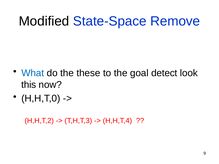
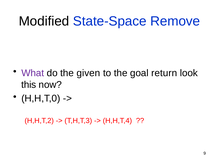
What colour: blue -> purple (33, 73)
these: these -> given (88, 73)
detect: detect -> return (164, 73)
